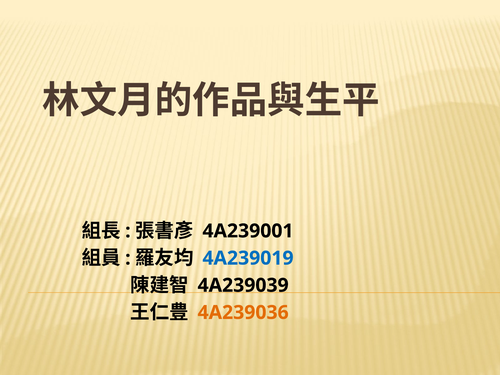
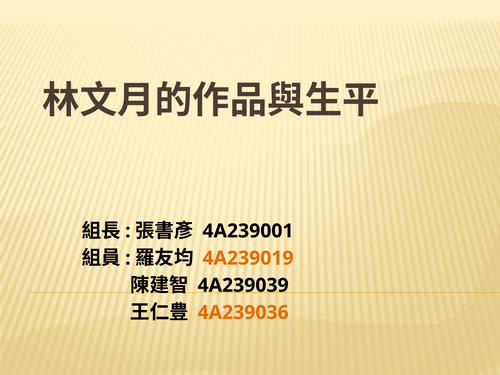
4A239019 colour: blue -> orange (248, 258)
